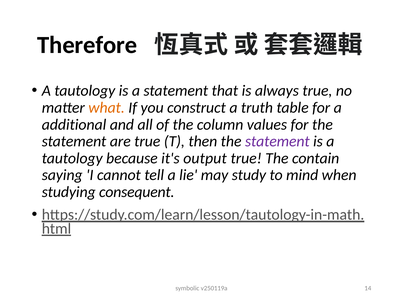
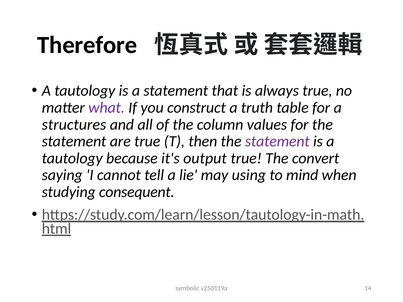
what colour: orange -> purple (107, 108)
additional: additional -> structures (74, 125)
contain: contain -> convert (316, 158)
study: study -> using (249, 175)
